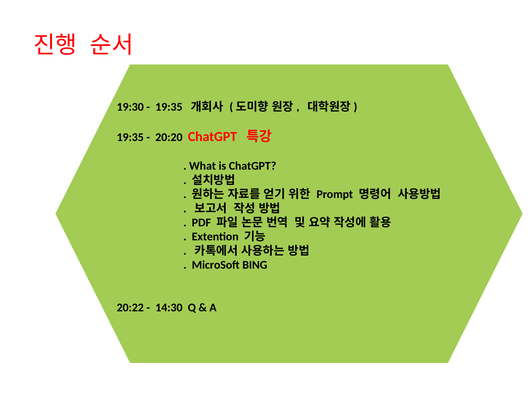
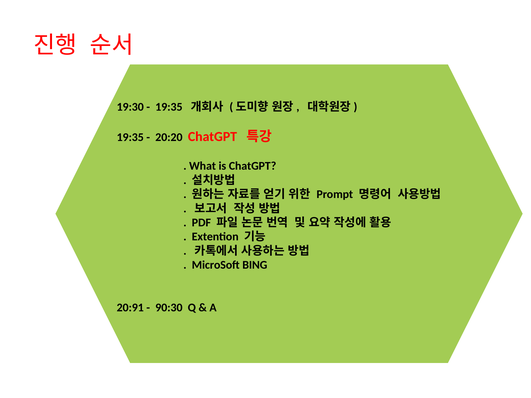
20:22: 20:22 -> 20:91 (130, 308)
14:30: 14:30 -> 90:30 (169, 308)
